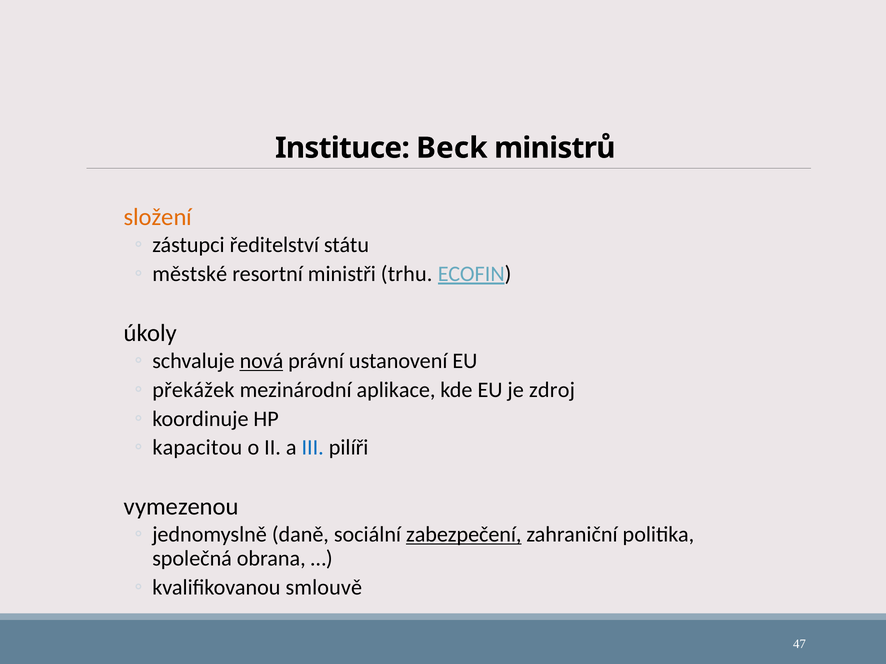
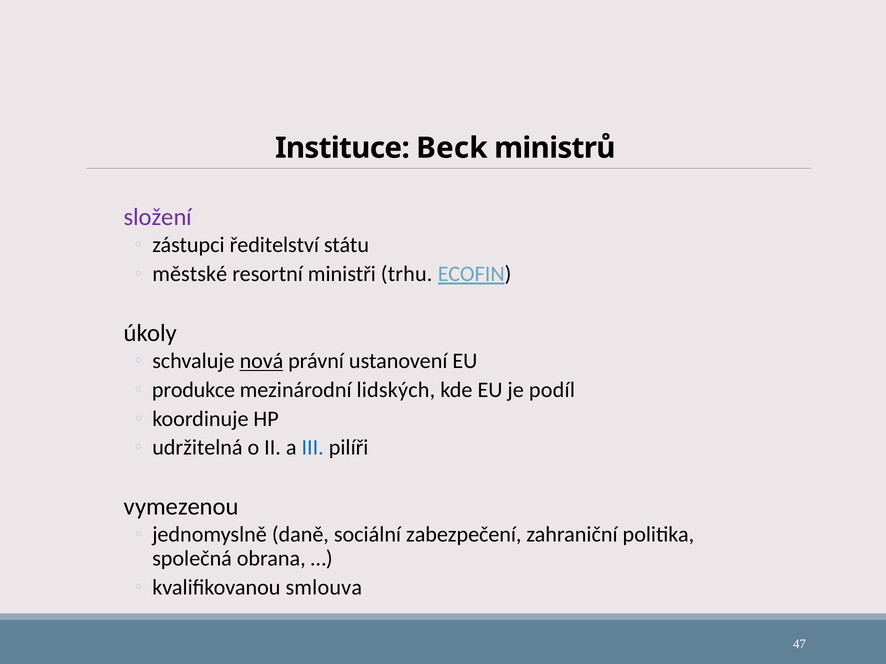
složení colour: orange -> purple (158, 217)
překážek: překážek -> produkce (194, 390)
aplikace: aplikace -> lidských (396, 390)
zdroj: zdroj -> podíl (552, 390)
kapacitou: kapacitou -> udržitelná (197, 448)
zabezpečení underline: present -> none (464, 535)
smlouvě: smlouvě -> smlouva (324, 588)
